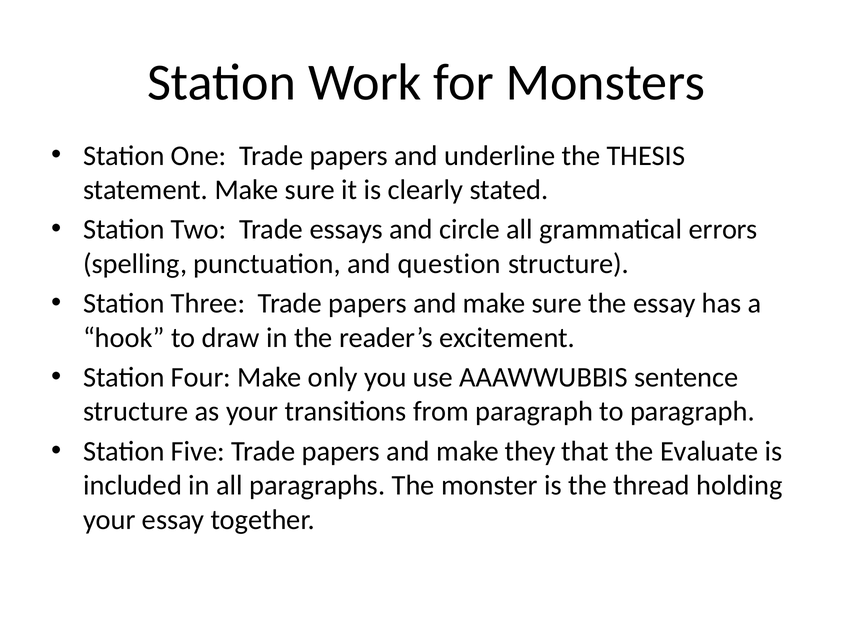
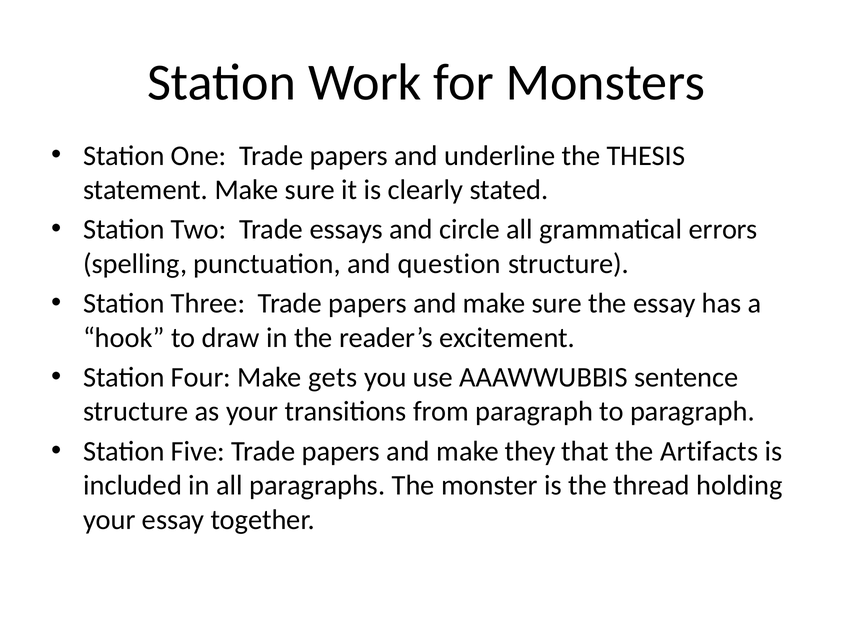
only: only -> gets (333, 377)
Evaluate: Evaluate -> Artifacts (709, 451)
